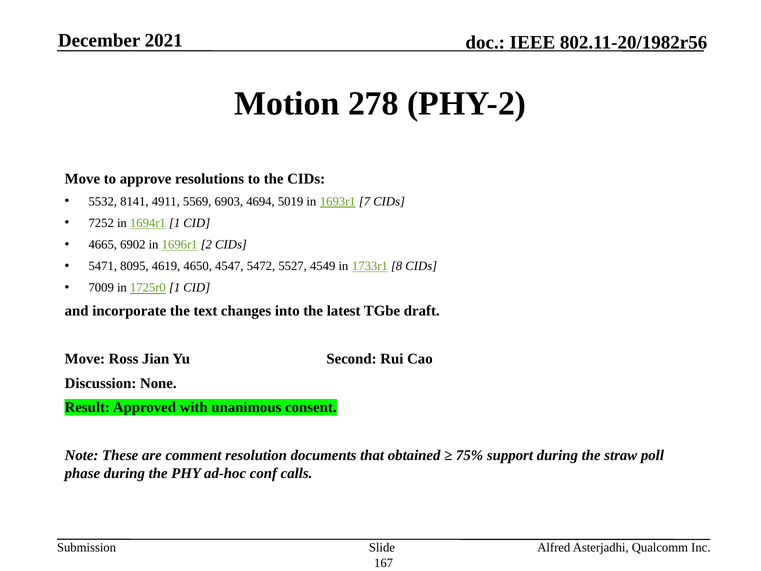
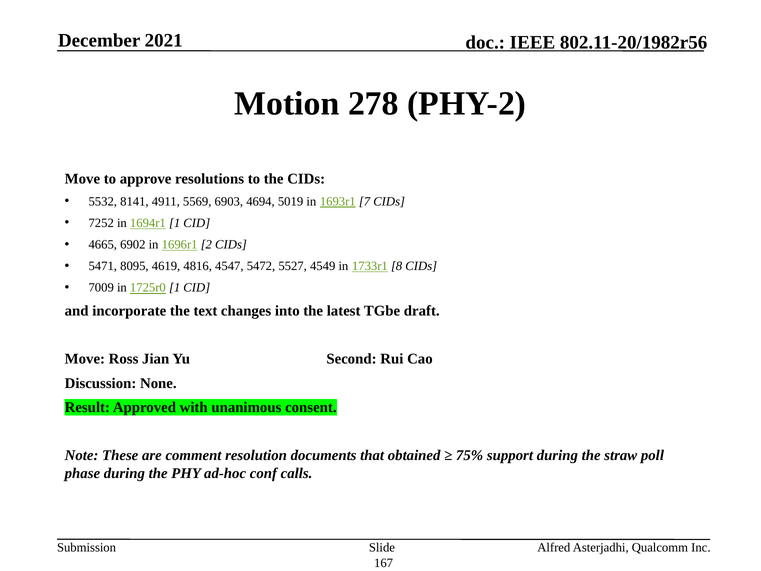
4650: 4650 -> 4816 (198, 266)
